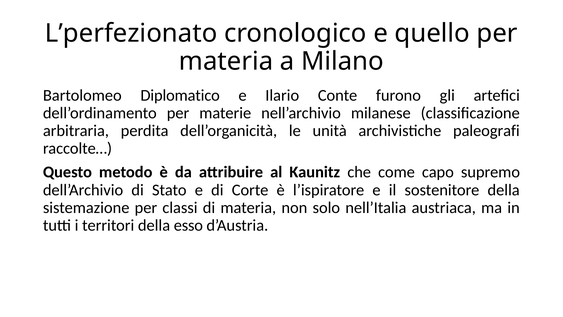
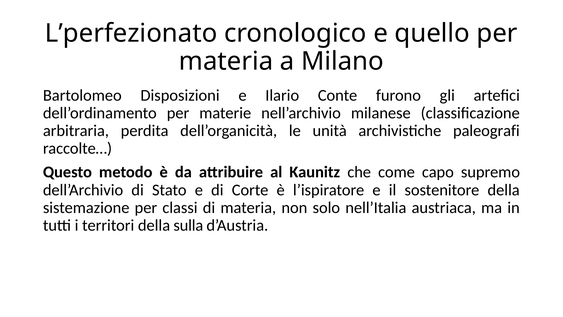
Diplomatico: Diplomatico -> Disposizioni (180, 95)
esso: esso -> sulla (188, 225)
